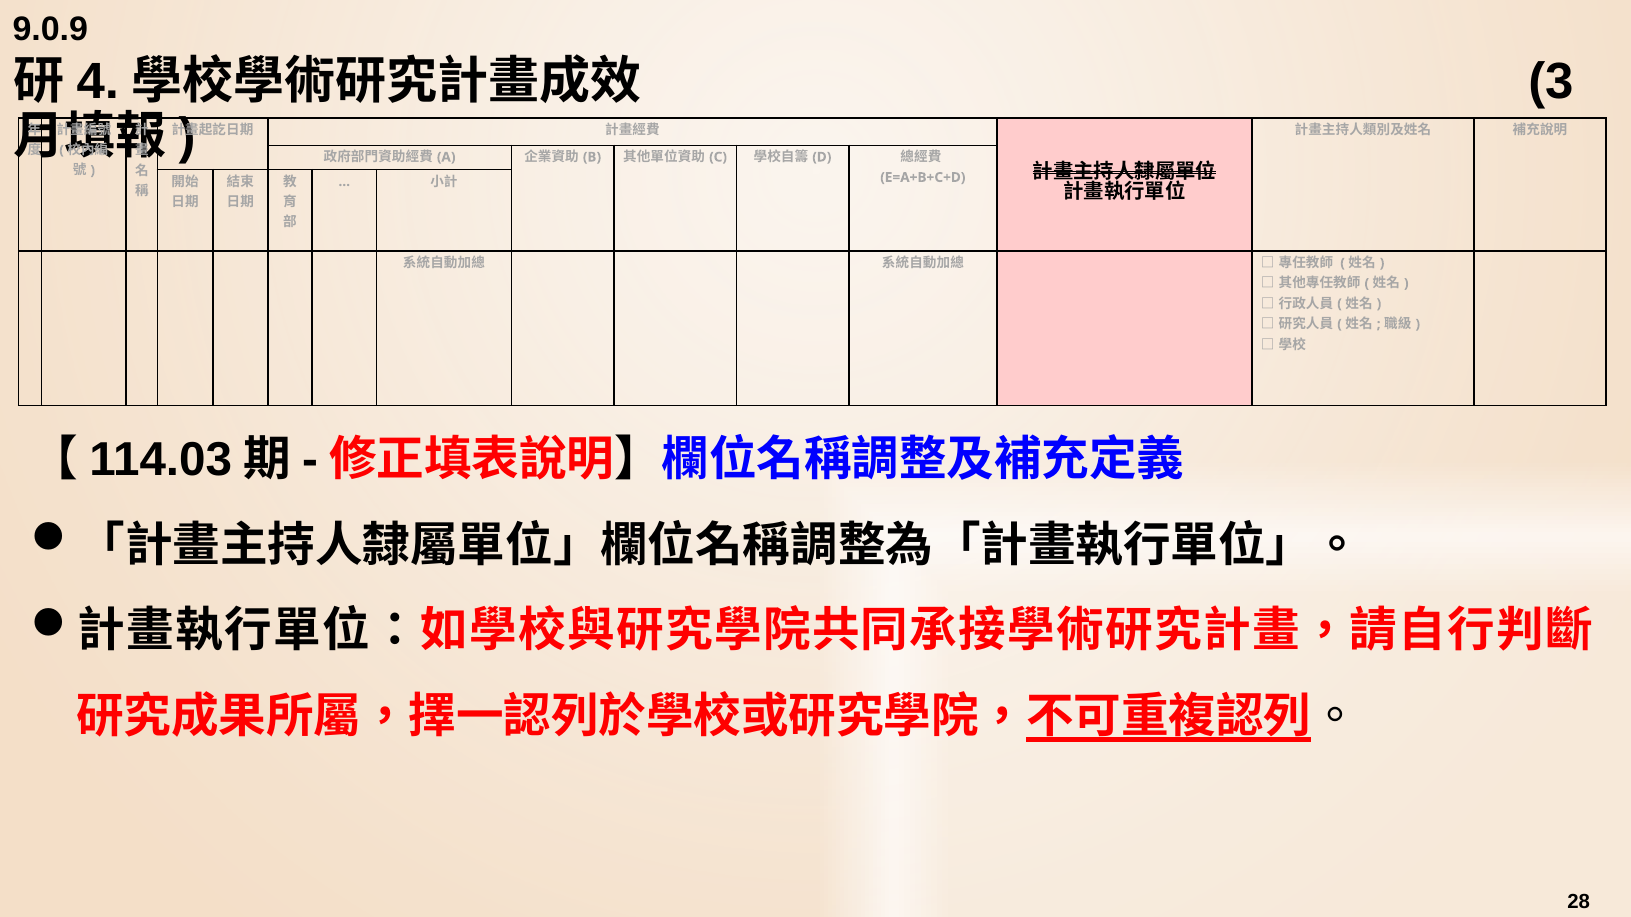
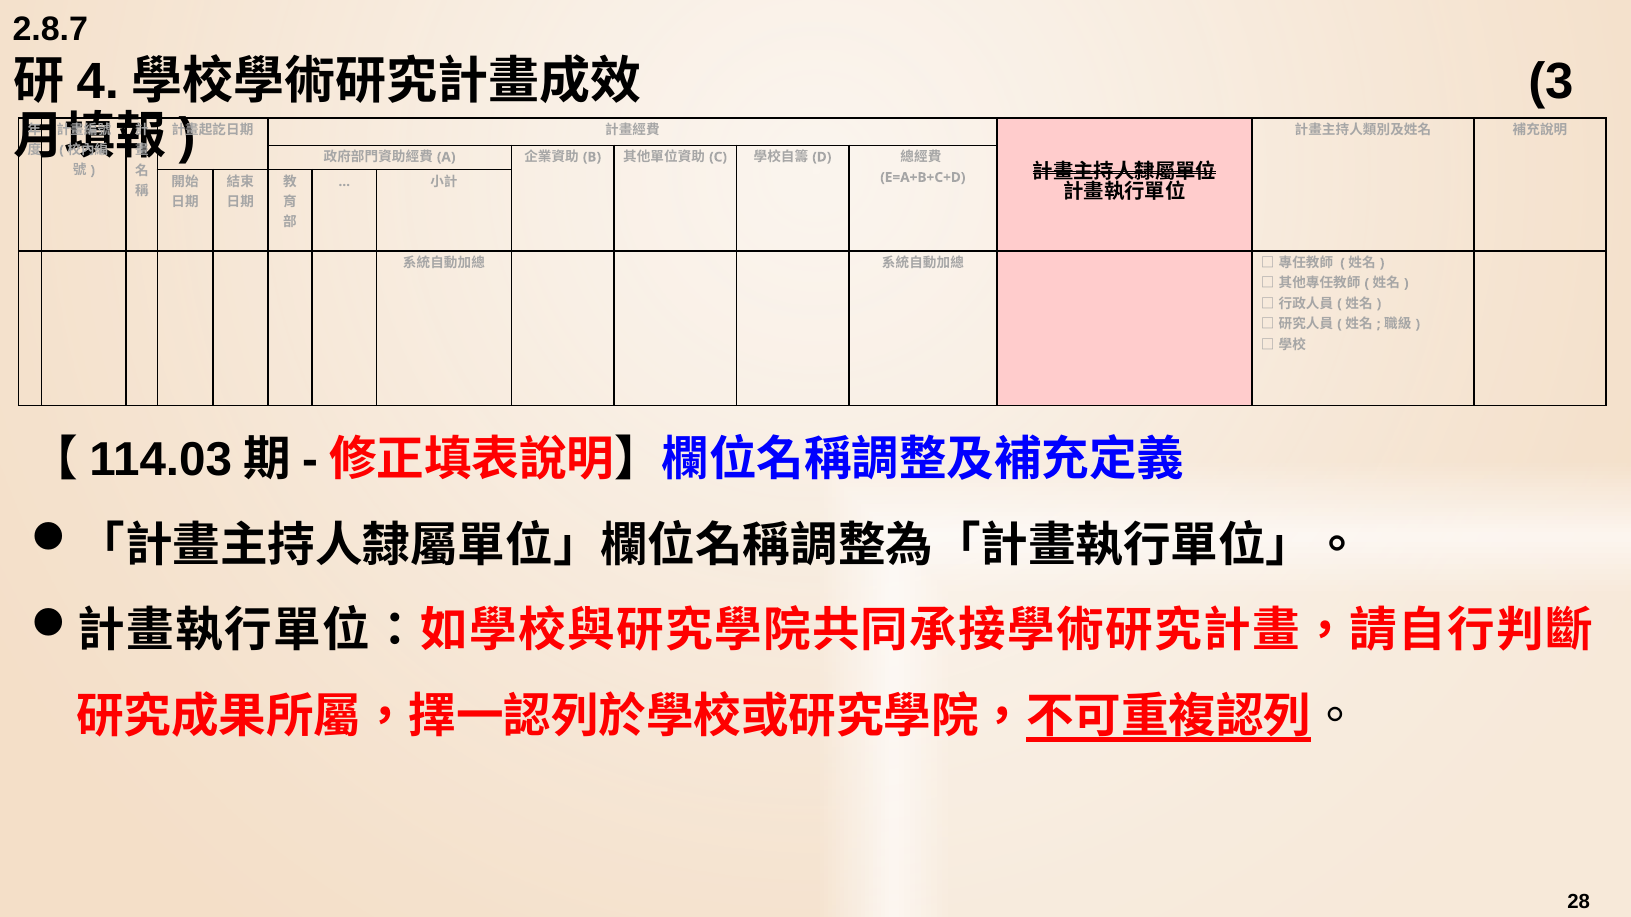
9.0.9: 9.0.9 -> 2.8.7 (50, 30)
